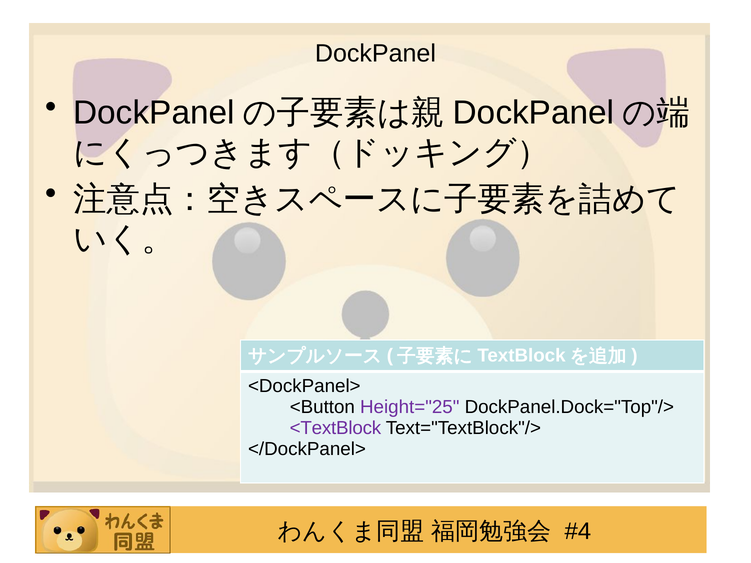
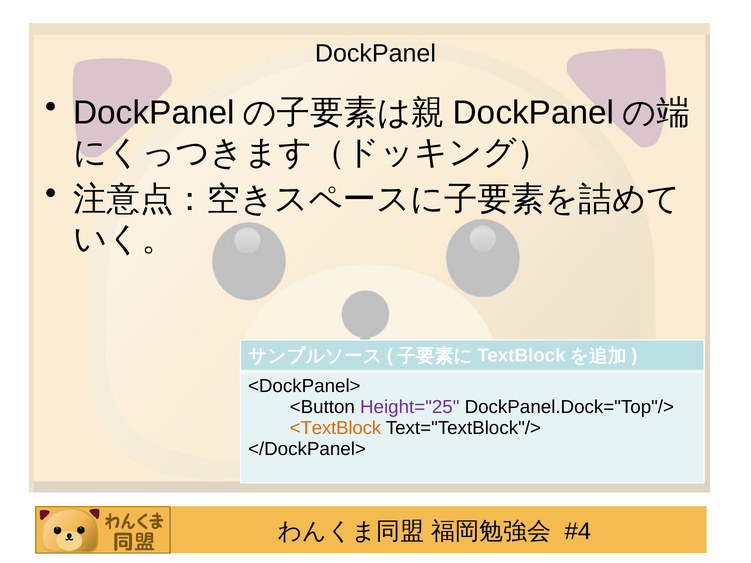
<TextBlock colour: purple -> orange (335, 428)
